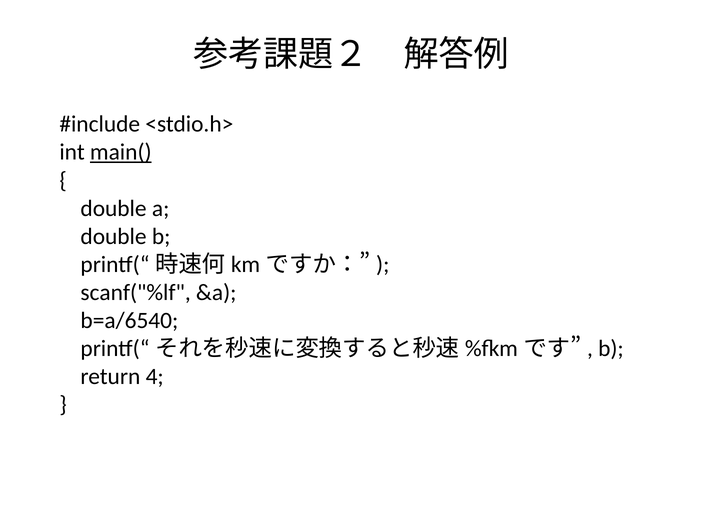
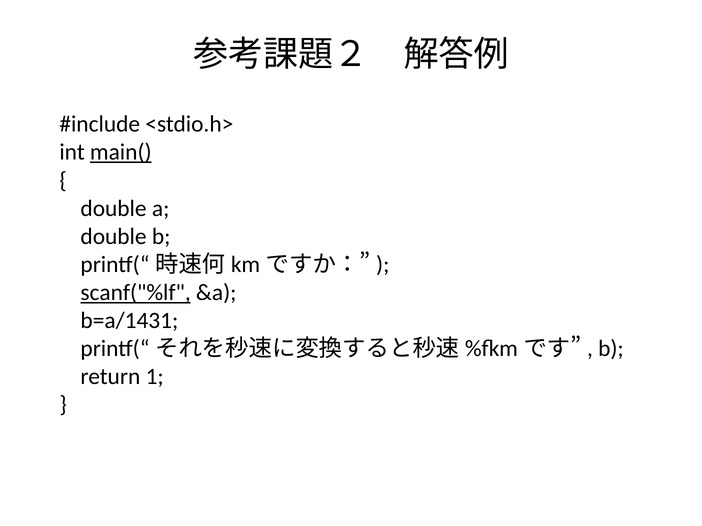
scanf("%lf underline: none -> present (136, 293)
b=a/6540: b=a/6540 -> b=a/1431 (129, 321)
4: 4 -> 1 (155, 377)
